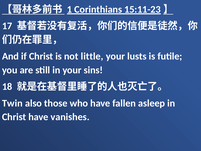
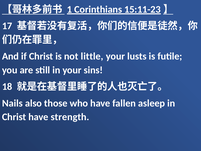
Twin: Twin -> Nails (12, 103)
vanishes: vanishes -> strength (70, 117)
